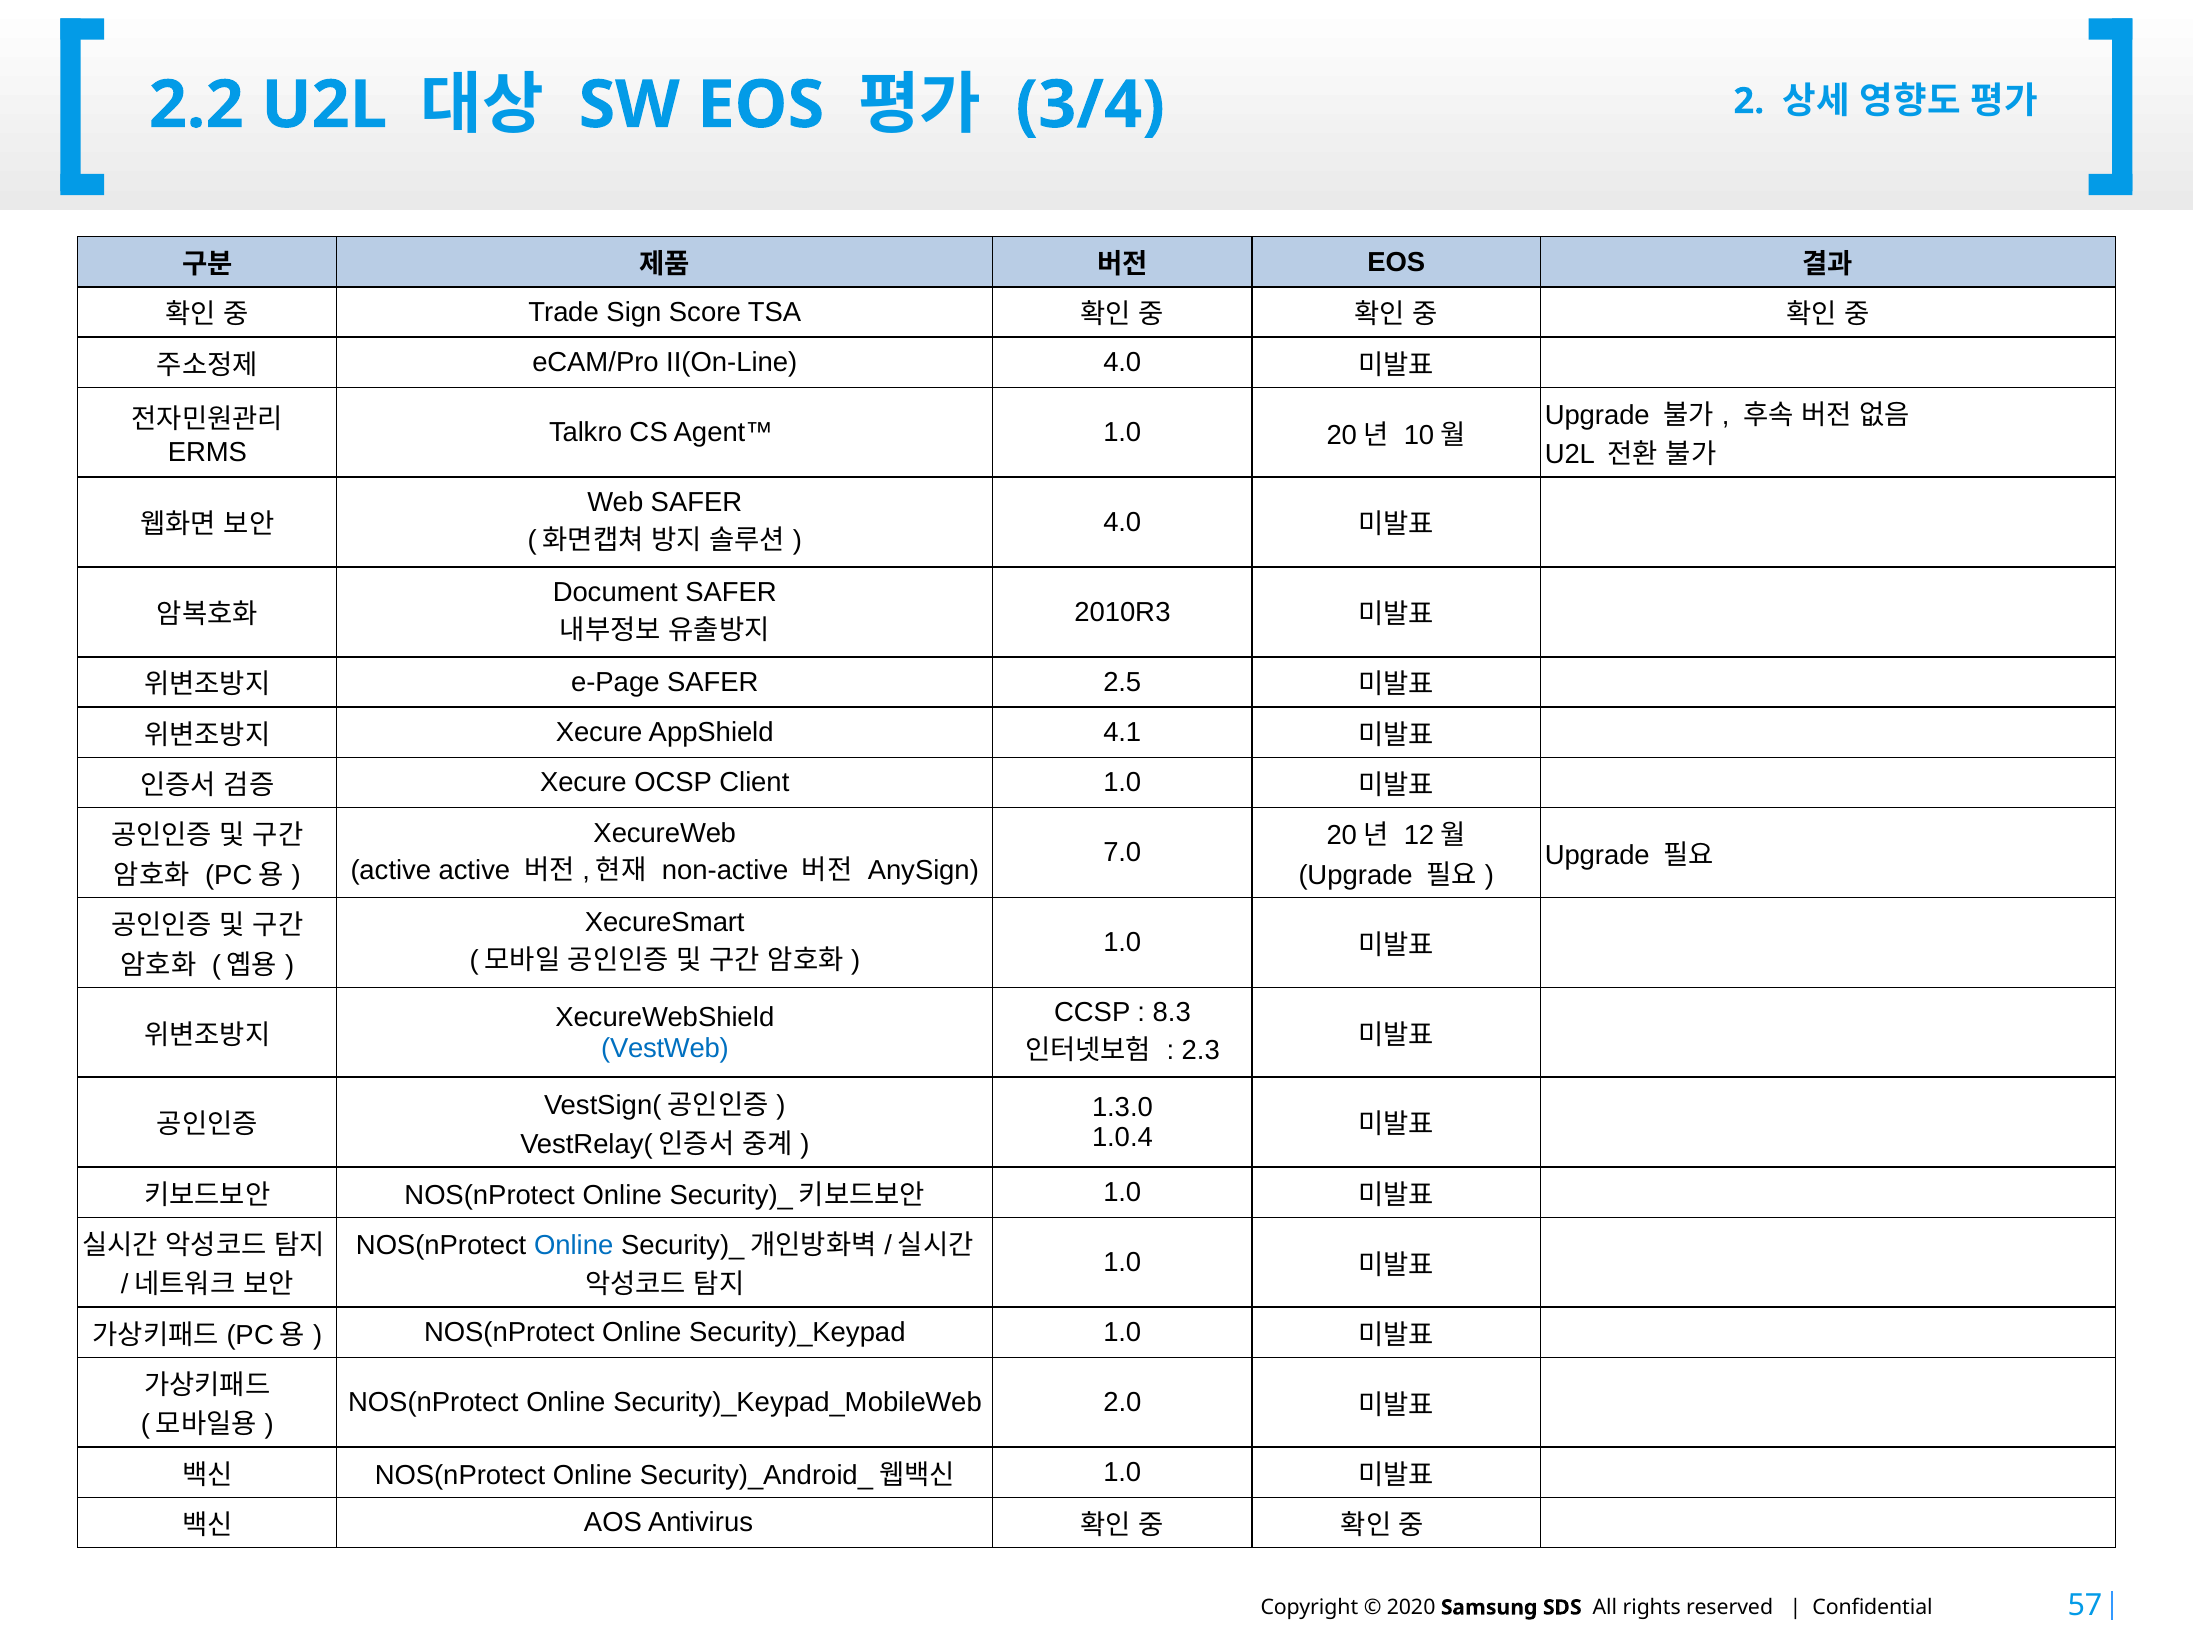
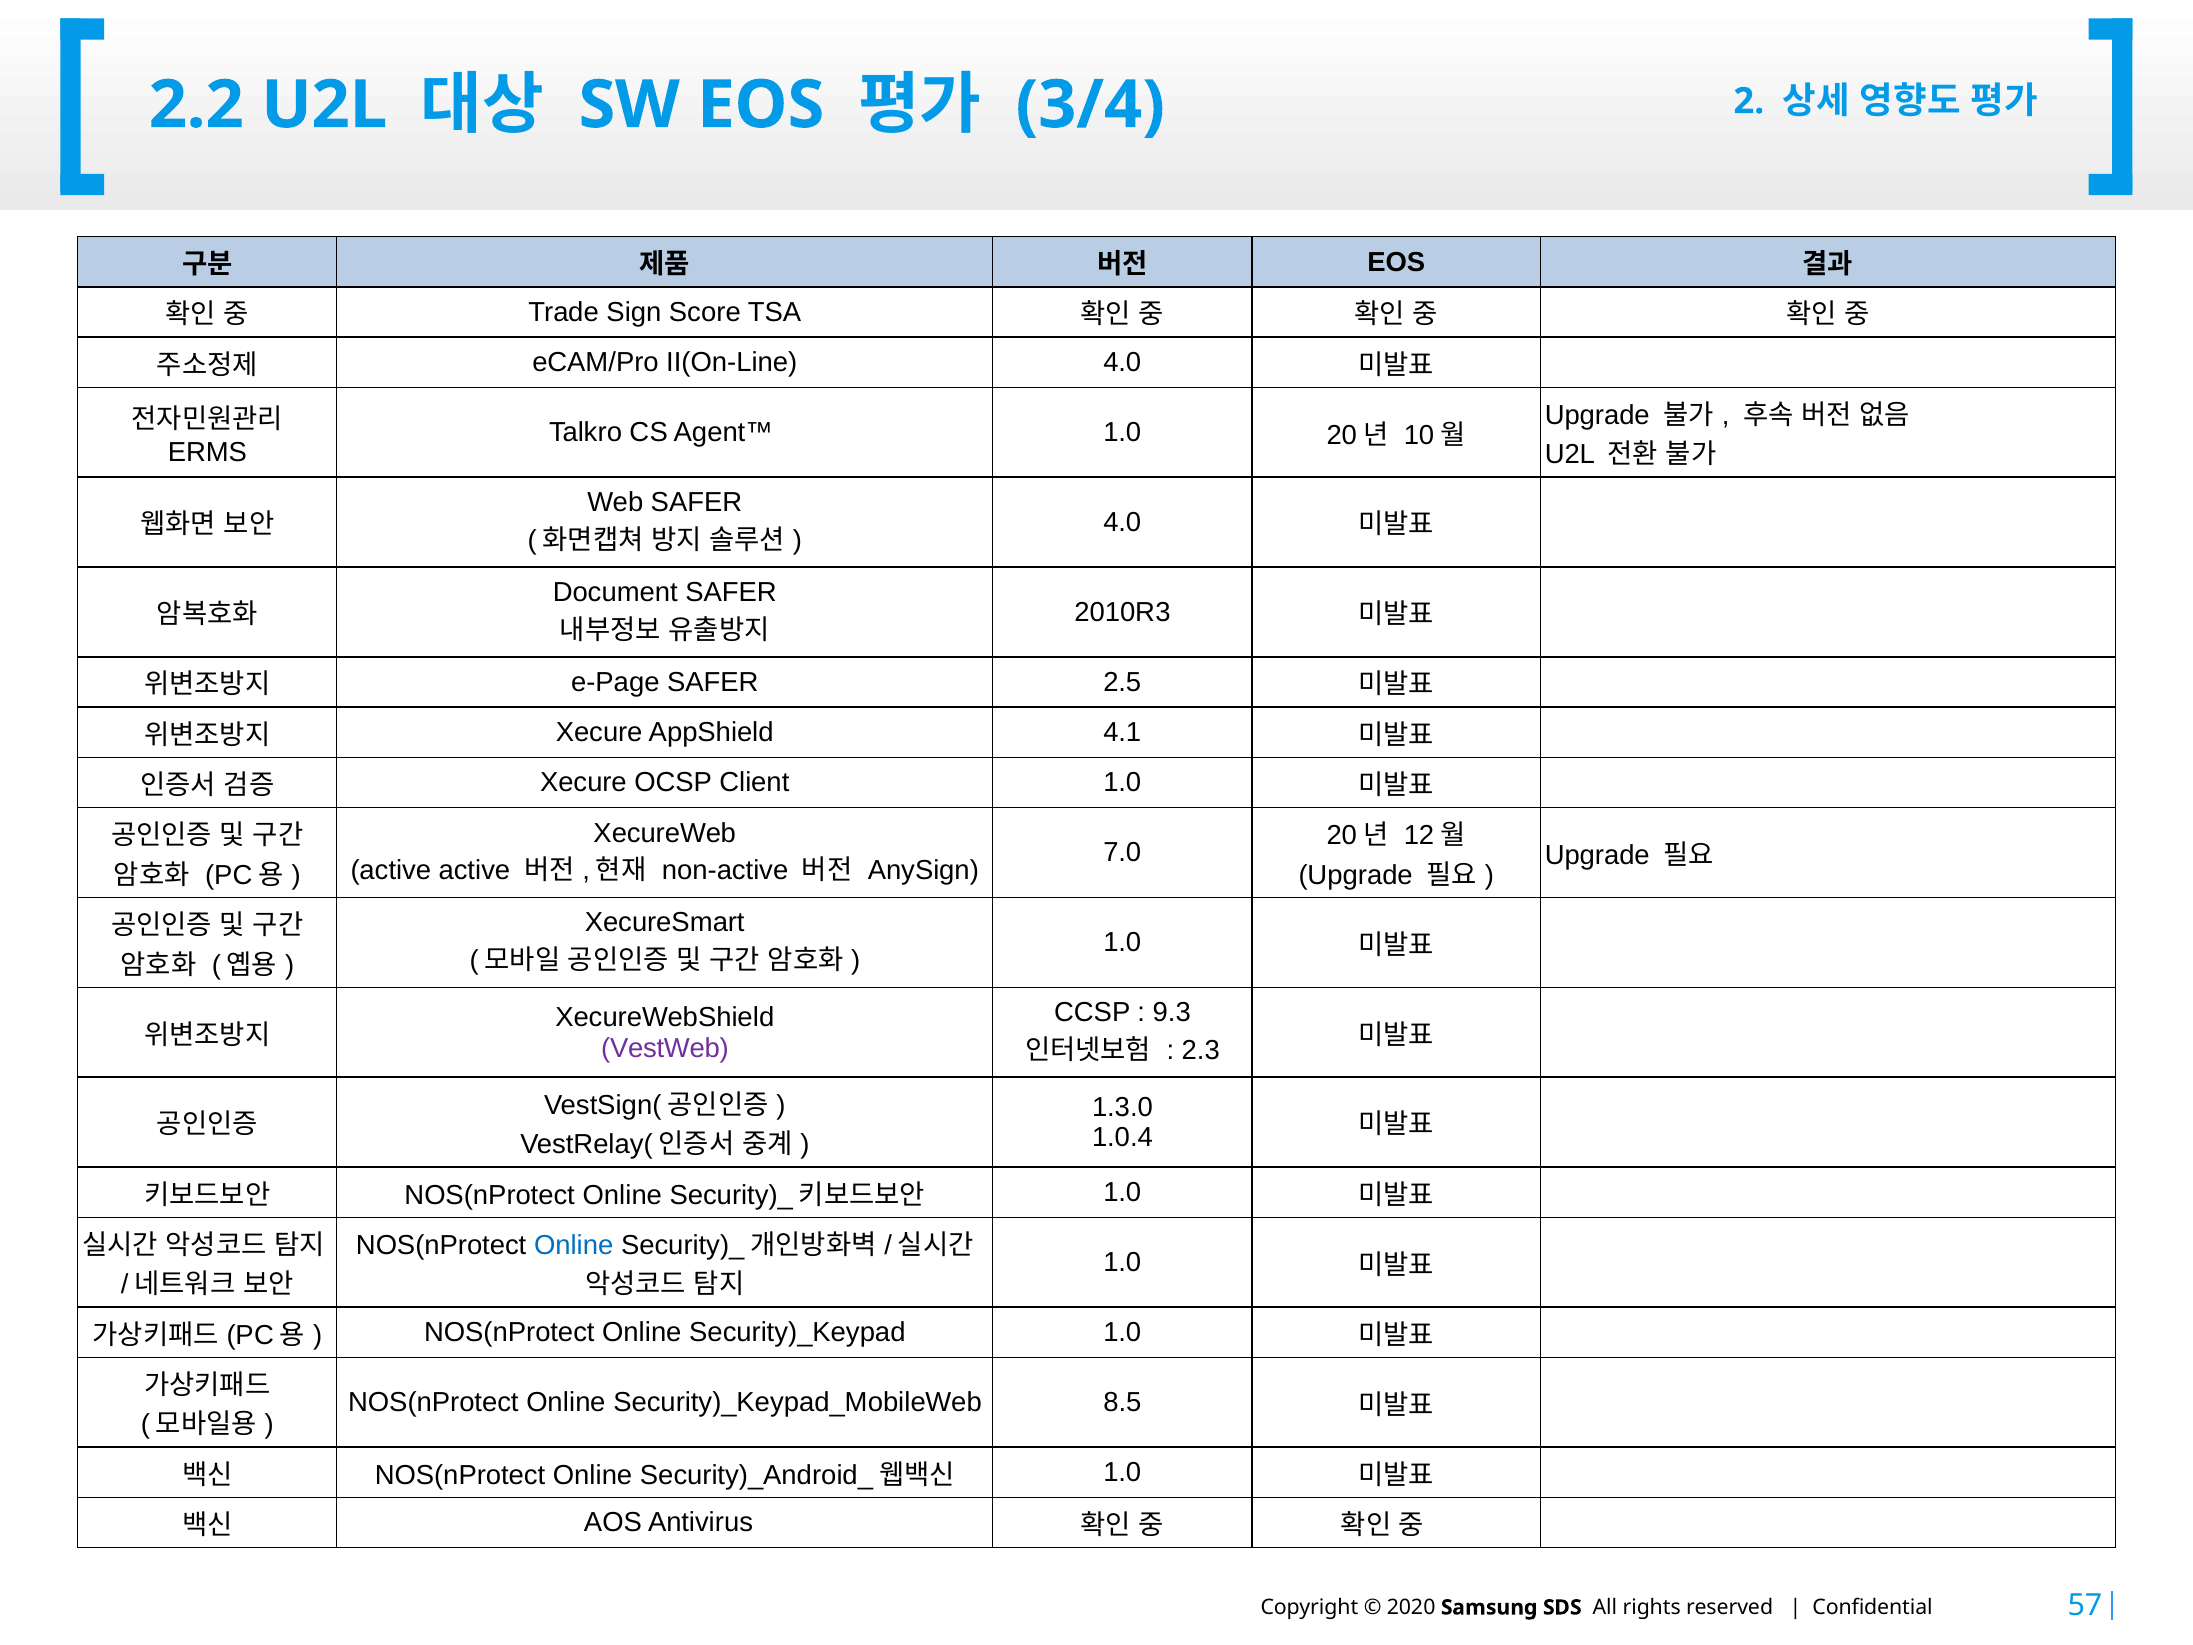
8.3: 8.3 -> 9.3 (1172, 1013)
VestWeb colour: blue -> purple (665, 1048)
2.0: 2.0 -> 8.5 (1122, 1402)
